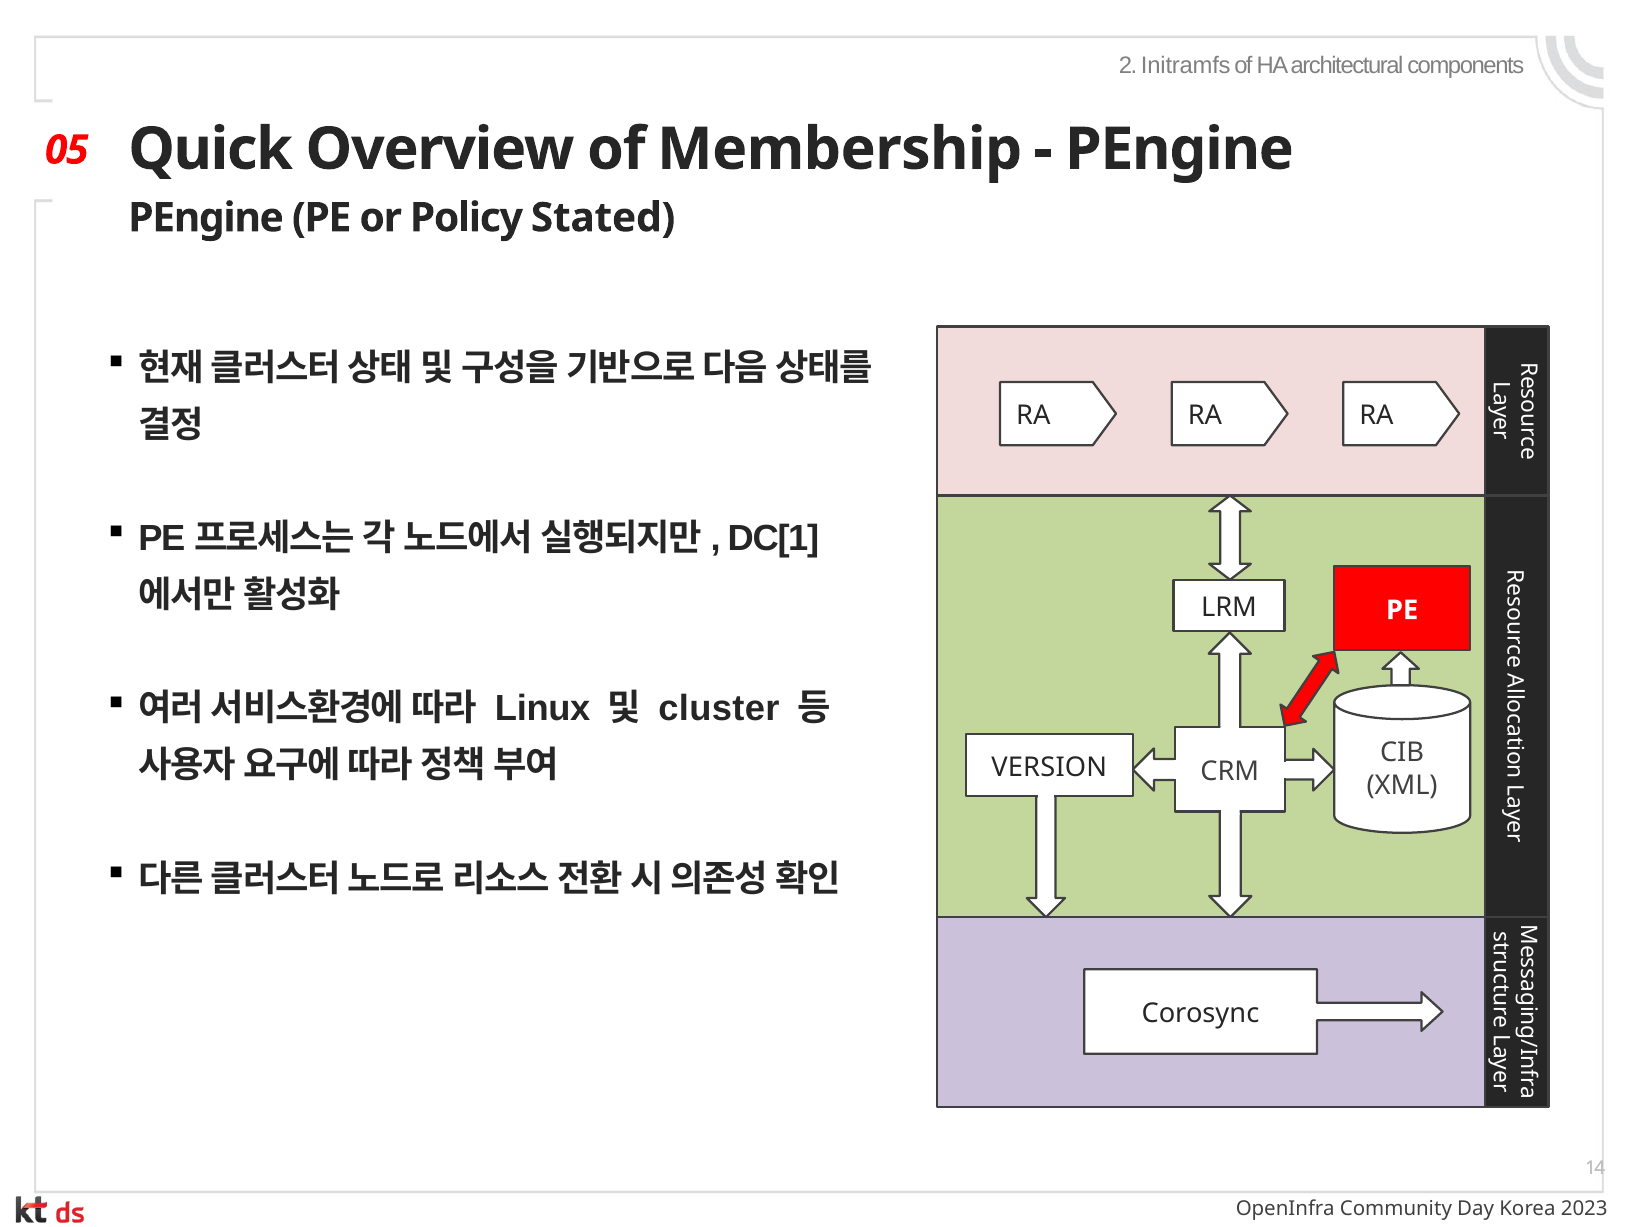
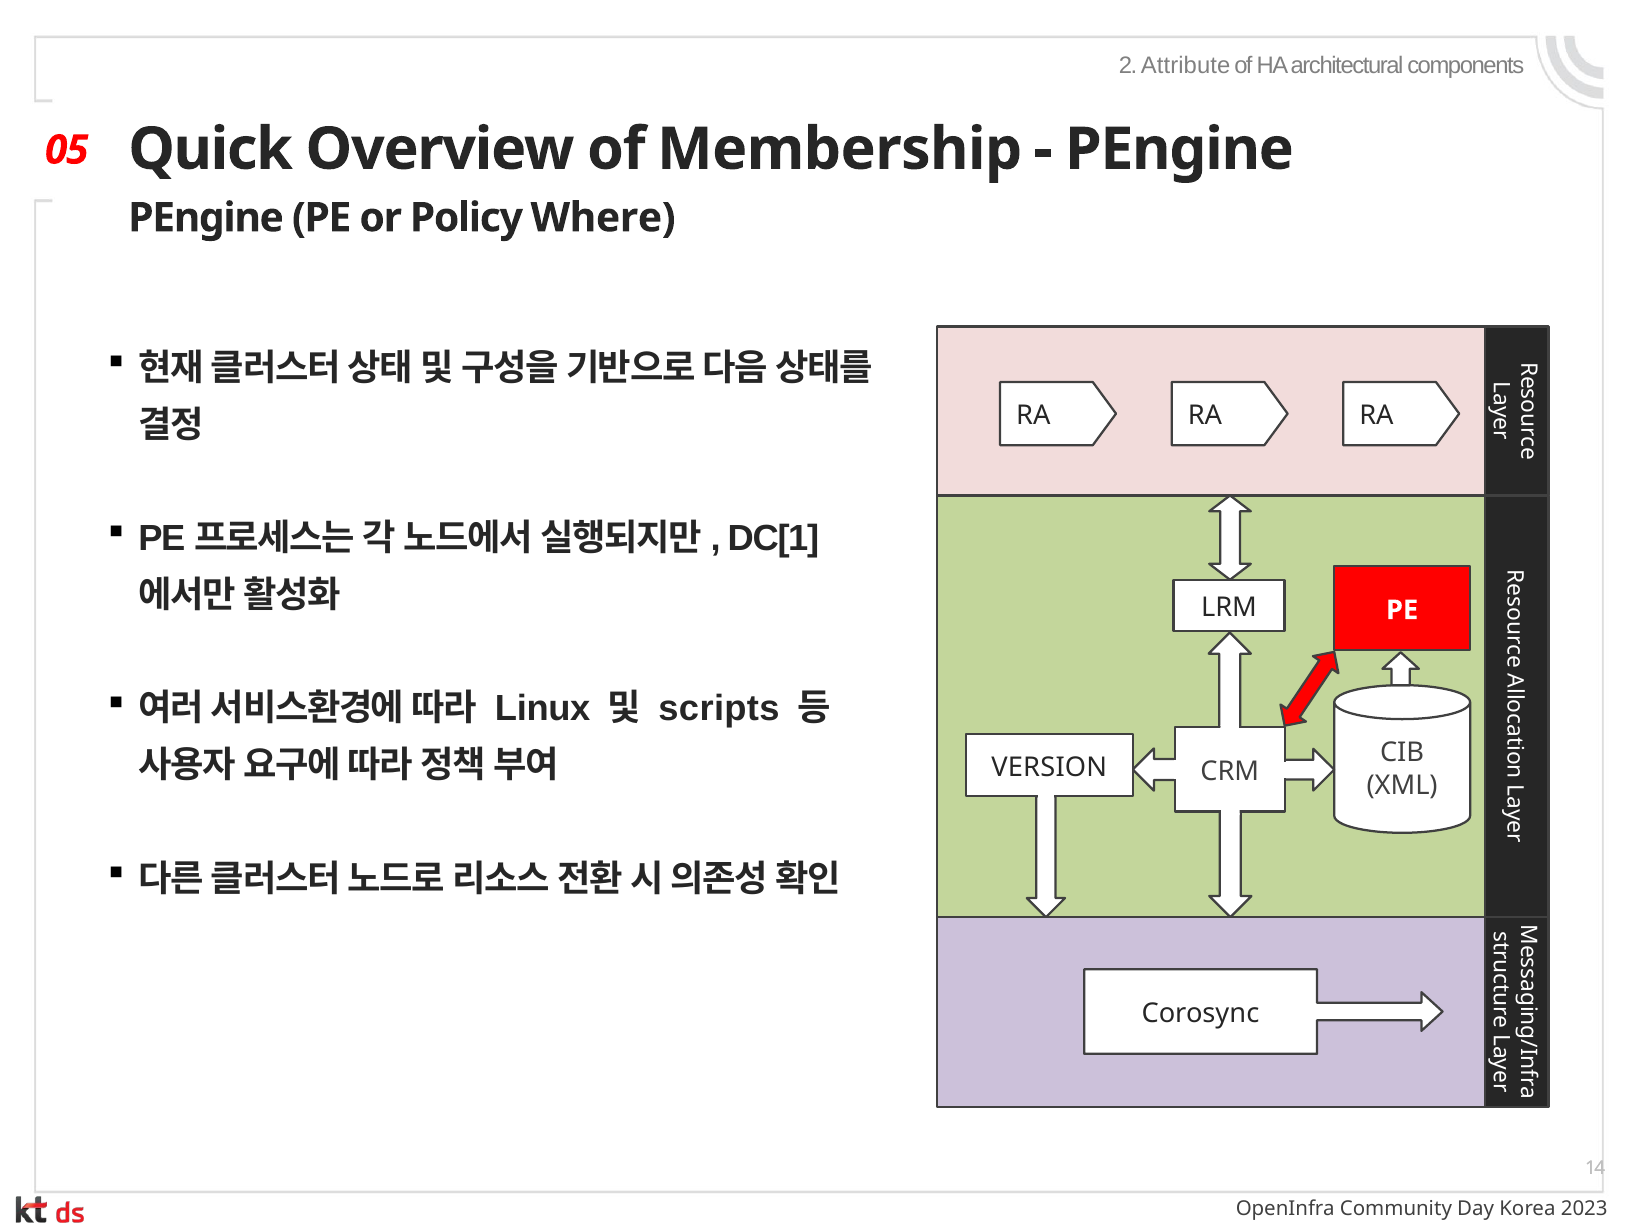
Initramfs: Initramfs -> Attribute (1186, 66)
Stated: Stated -> Where (603, 218)
cluster: cluster -> scripts (719, 709)
